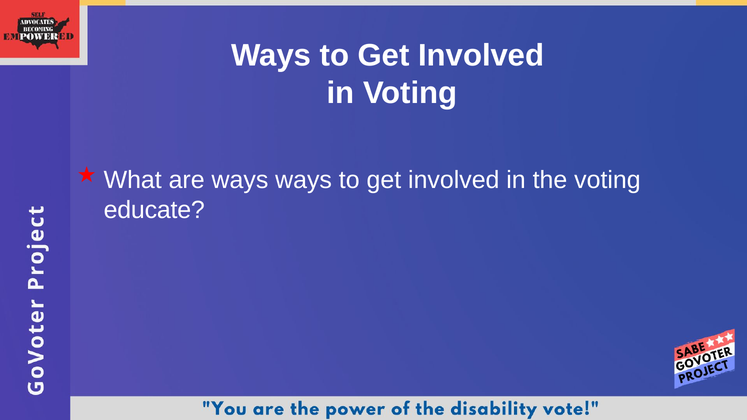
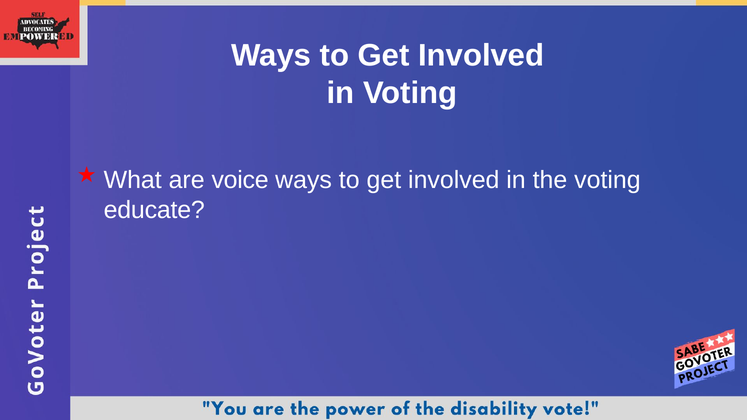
are ways: ways -> voice (240, 180)
